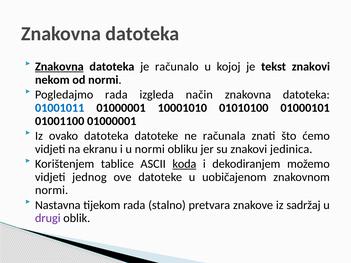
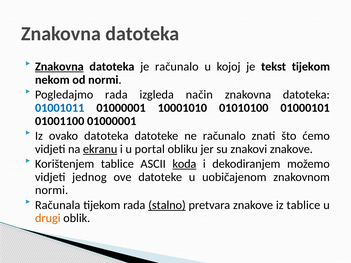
tekst znakovi: znakovi -> tijekom (311, 67)
ne računala: računala -> računalo (224, 136)
ekranu underline: none -> present (100, 149)
u normi: normi -> portal (150, 149)
znakovi jedinica: jedinica -> znakove (291, 149)
Nastavna: Nastavna -> Računala (58, 205)
stalno underline: none -> present (167, 205)
iz sadržaj: sadržaj -> tablice (303, 205)
drugi colour: purple -> orange (48, 218)
